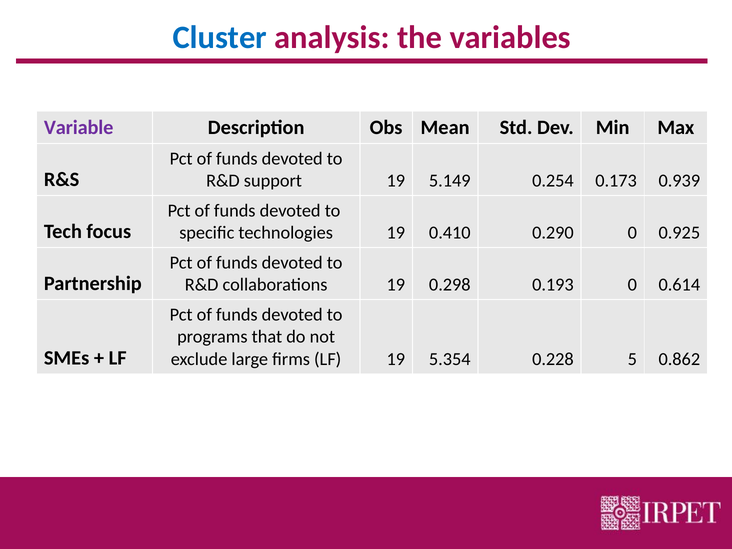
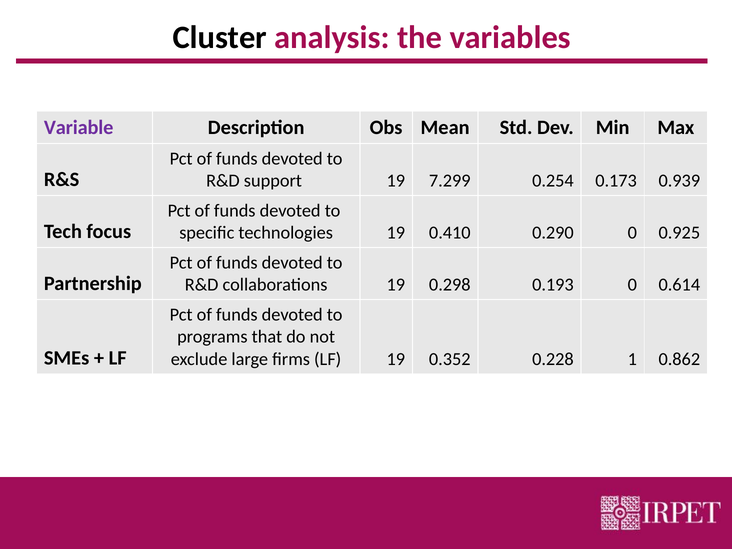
Cluster colour: blue -> black (220, 38)
5.149: 5.149 -> 7.299 (450, 181)
5.354: 5.354 -> 0.352 (450, 359)
5: 5 -> 1 (632, 359)
